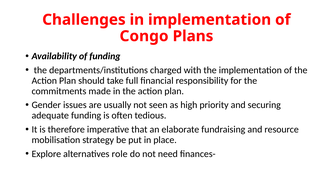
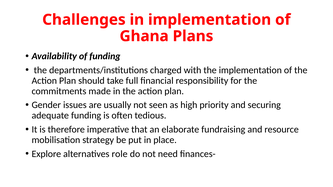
Congo: Congo -> Ghana (144, 36)
